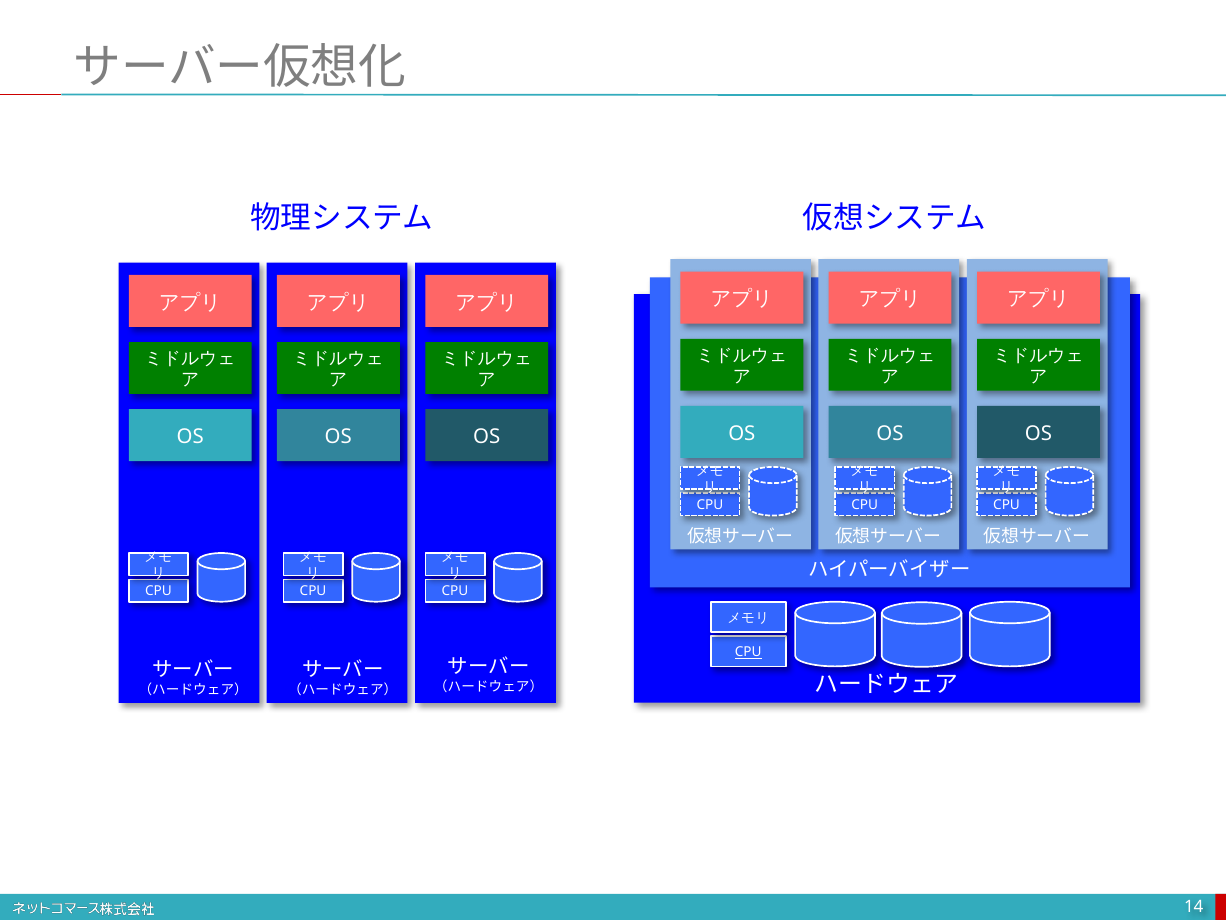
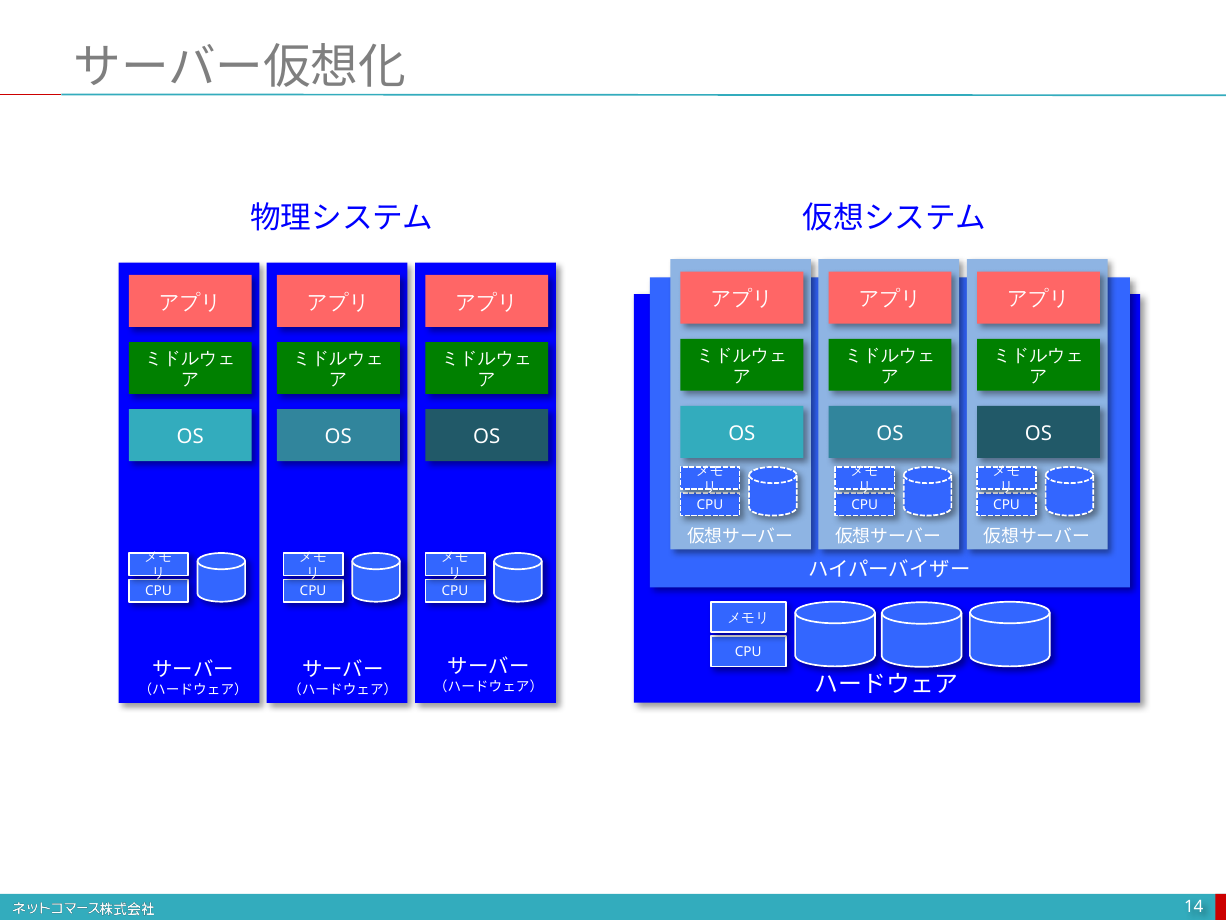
CPU underline: present -> none (748, 652)
